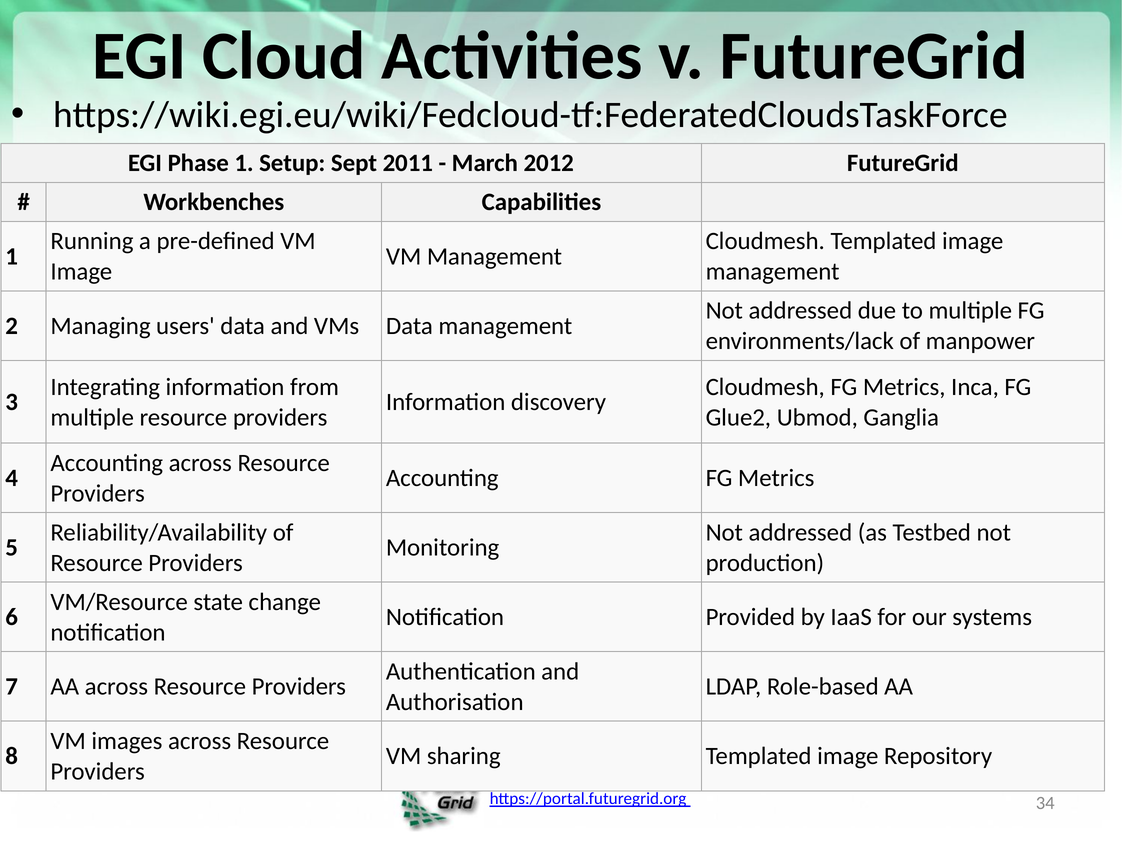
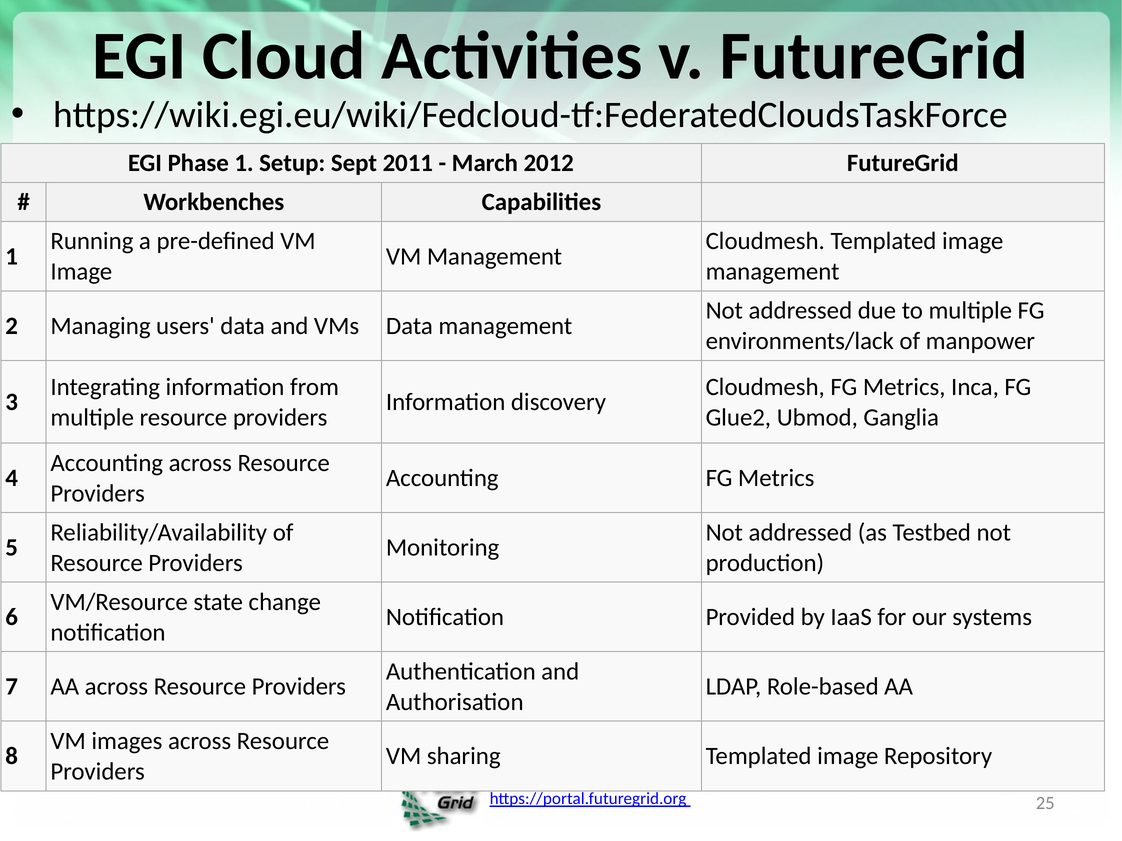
34: 34 -> 25 (1045, 803)
